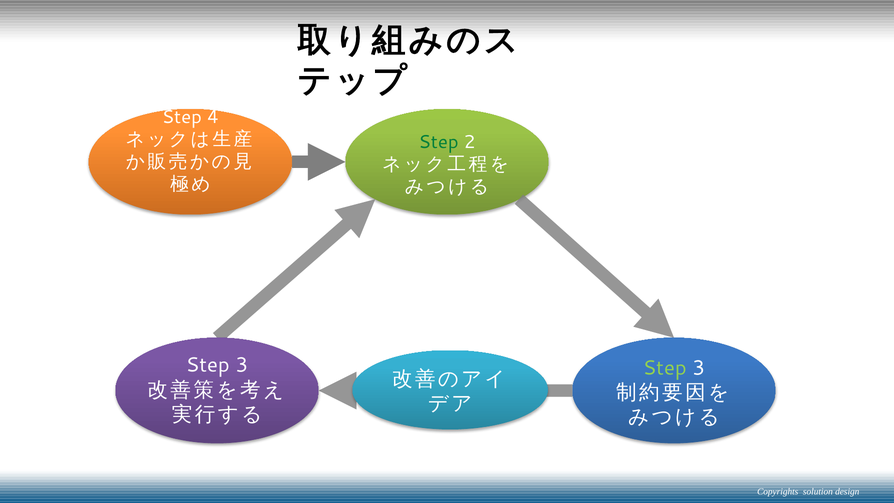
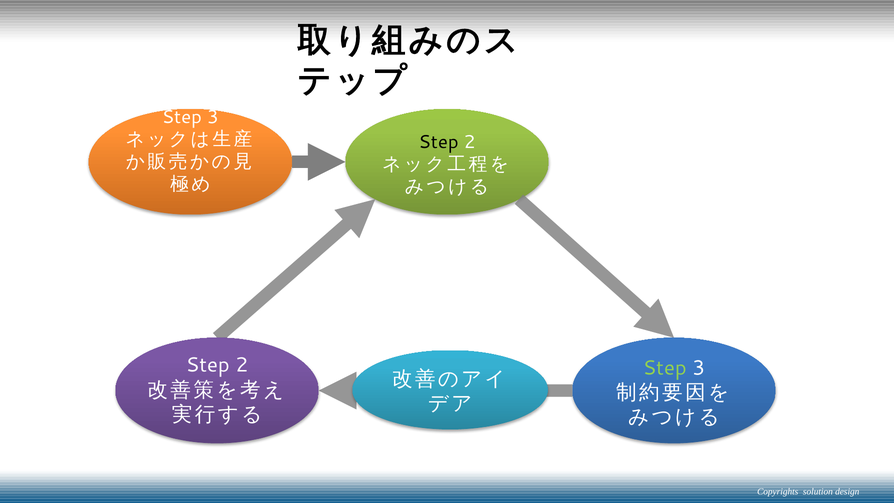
4: 4 -> 3 (213, 117)
Step colour: green -> black (439, 142)
3: 3 -> 2 (242, 365)
